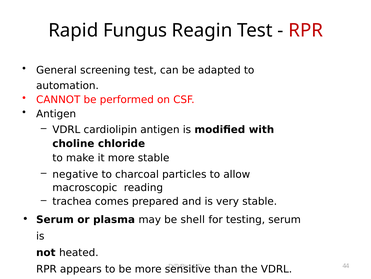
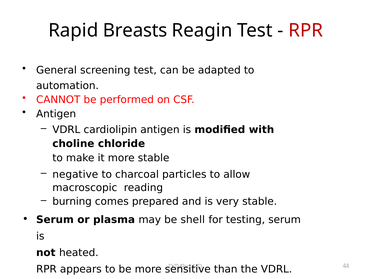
Fungus: Fungus -> Breasts (135, 30)
trachea: trachea -> burning (72, 201)
